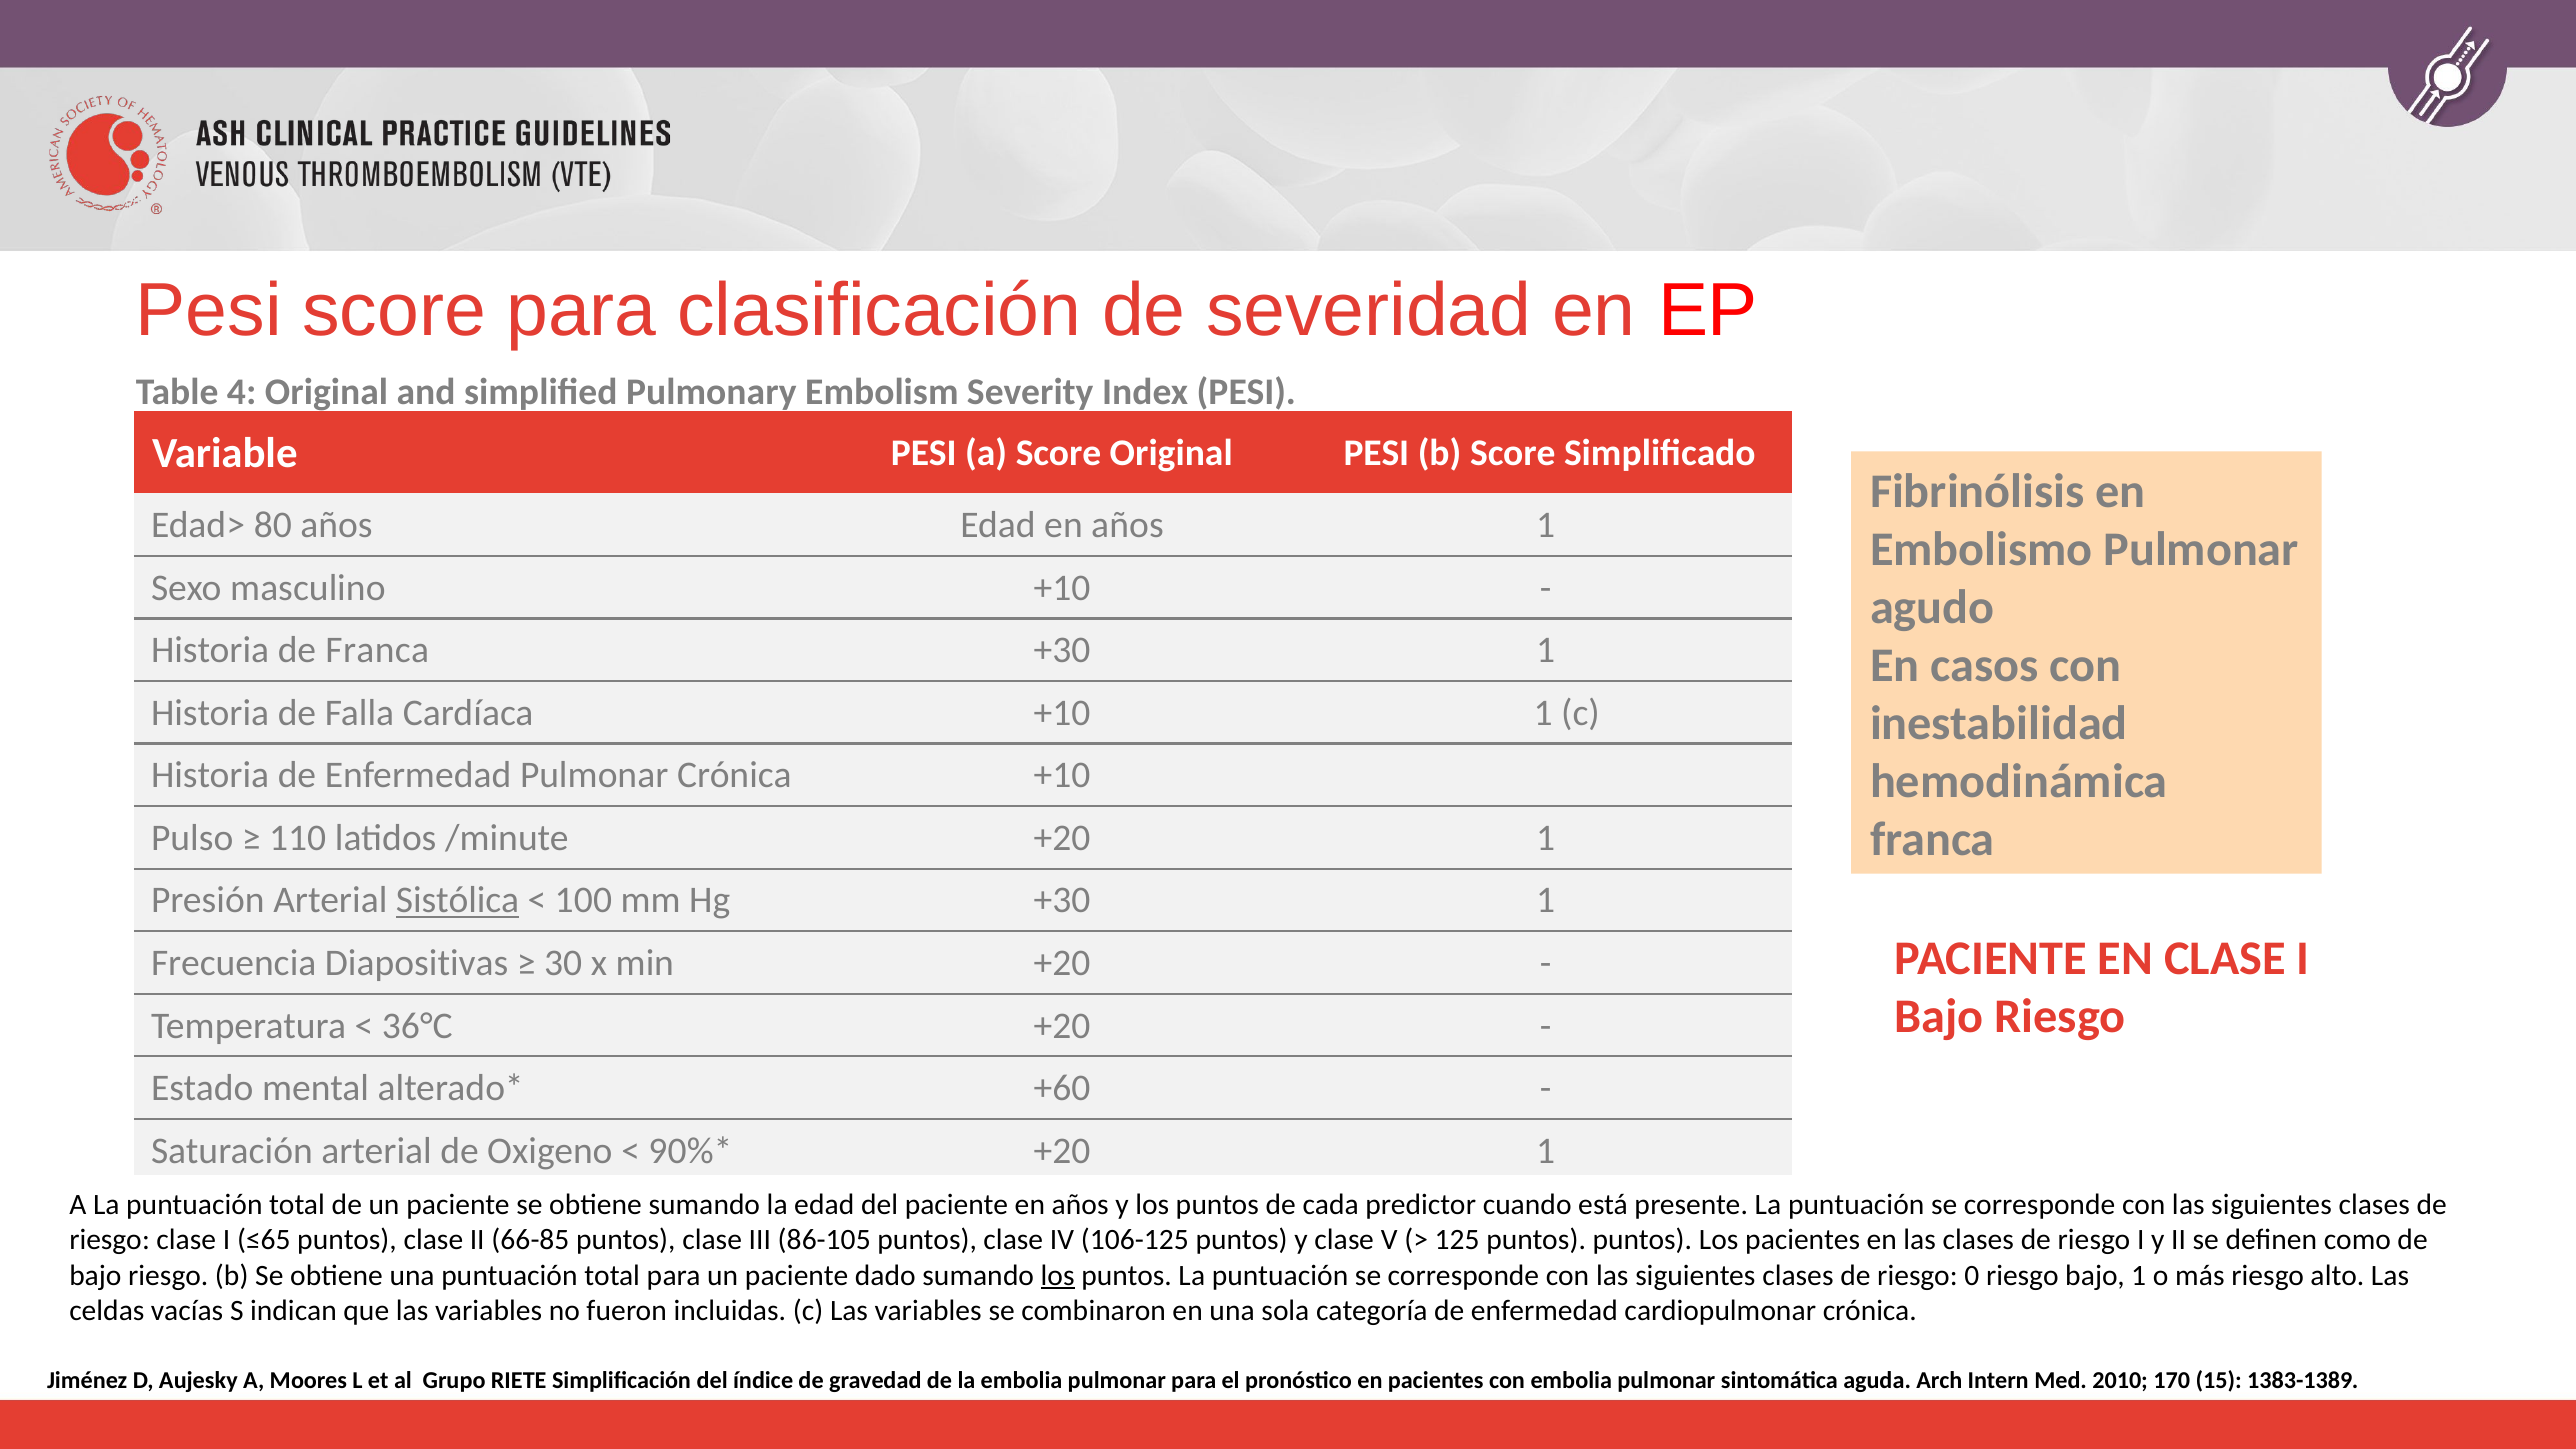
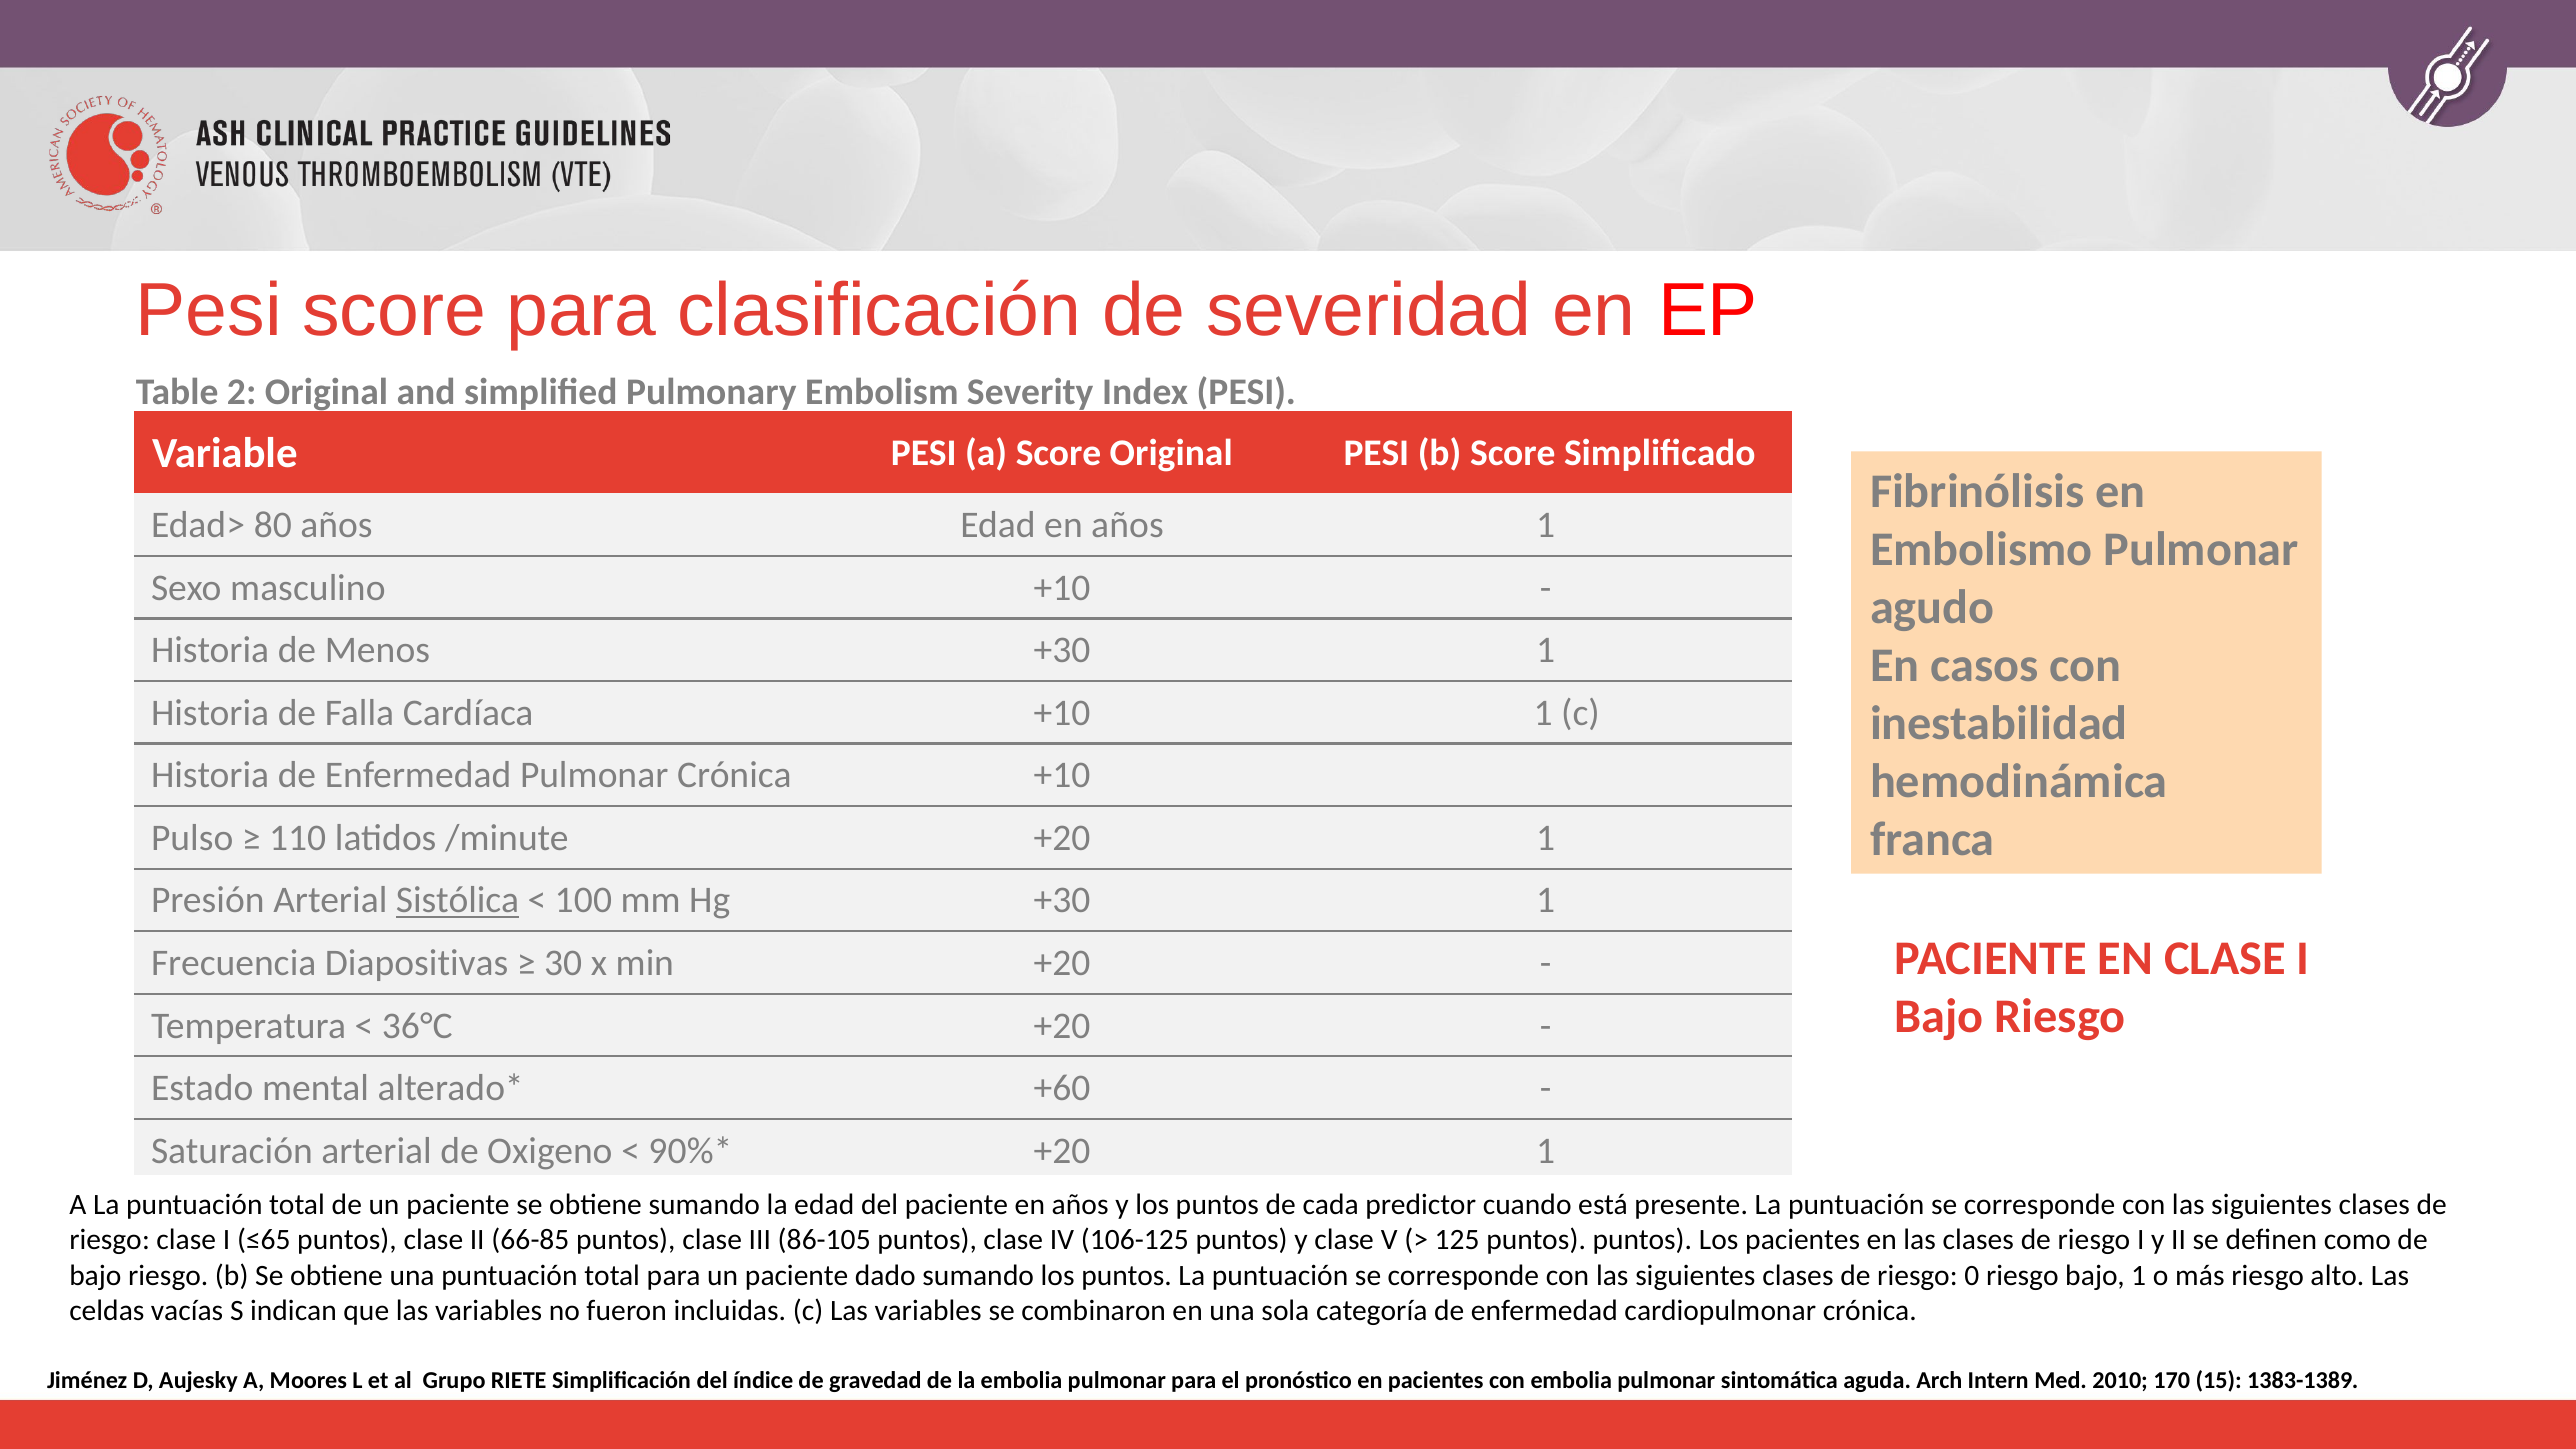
4: 4 -> 2 (242, 392)
de Franca: Franca -> Menos (377, 650)
los underline: present -> none (1058, 1275)
